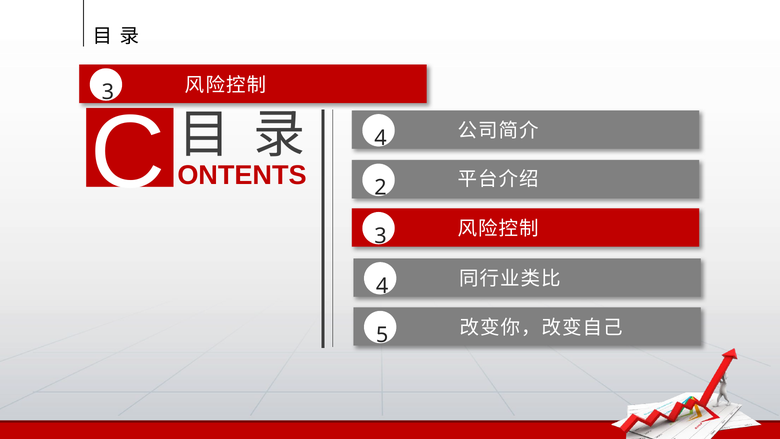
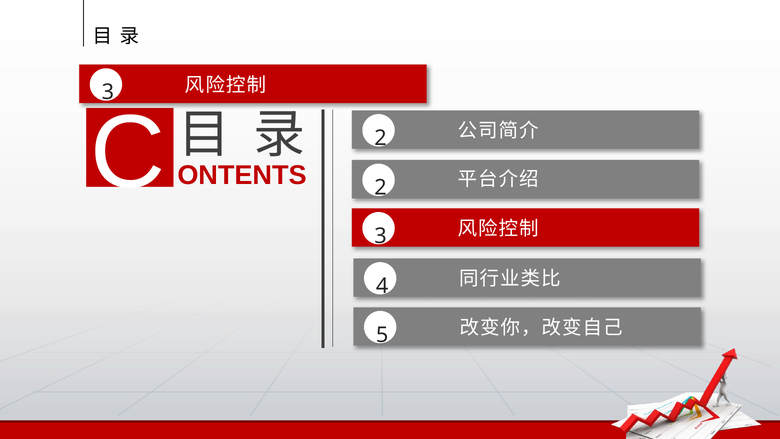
C 4: 4 -> 2 (380, 138)
